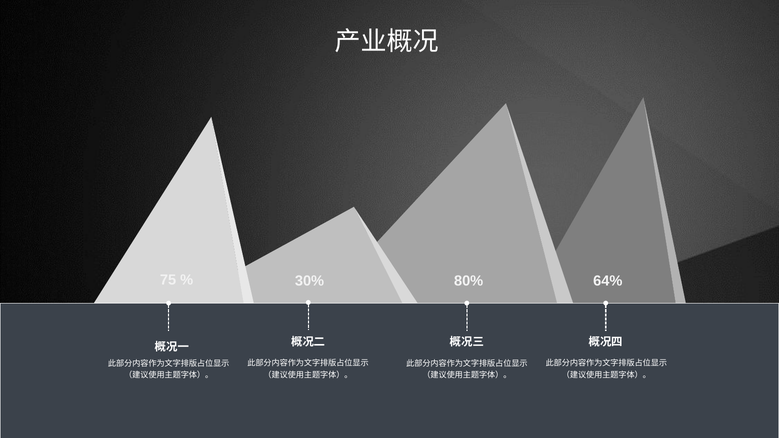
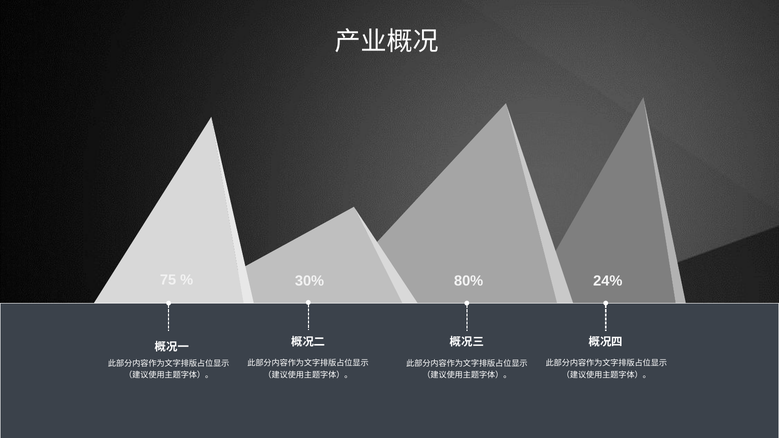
64%: 64% -> 24% (608, 281)
